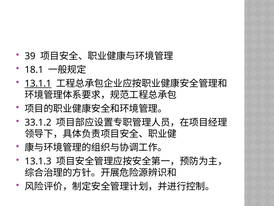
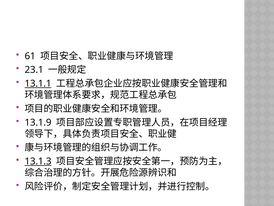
39: 39 -> 61 (30, 56)
18.1: 18.1 -> 23.1 (34, 70)
33.1.2: 33.1.2 -> 13.1.9 (38, 122)
13.1.3 underline: none -> present (38, 161)
